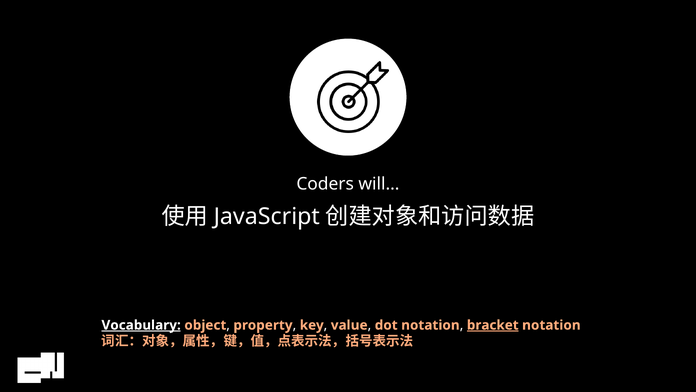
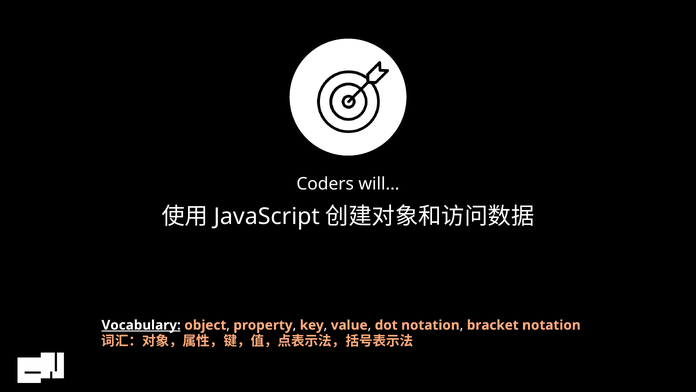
bracket underline: present -> none (493, 325)
